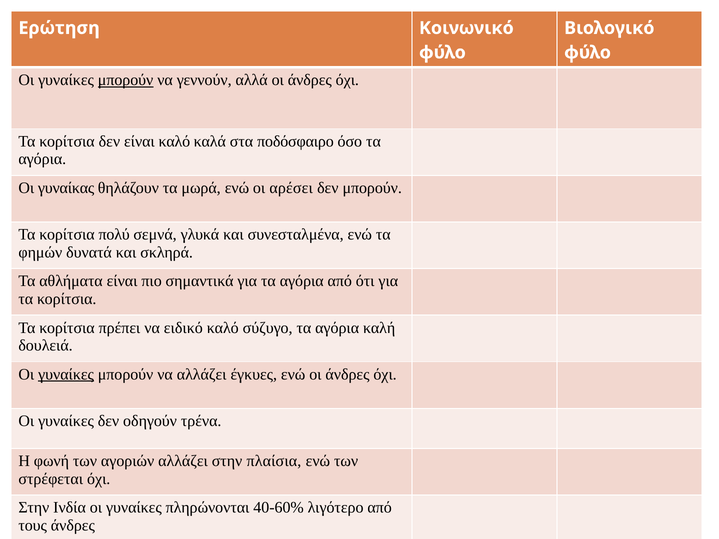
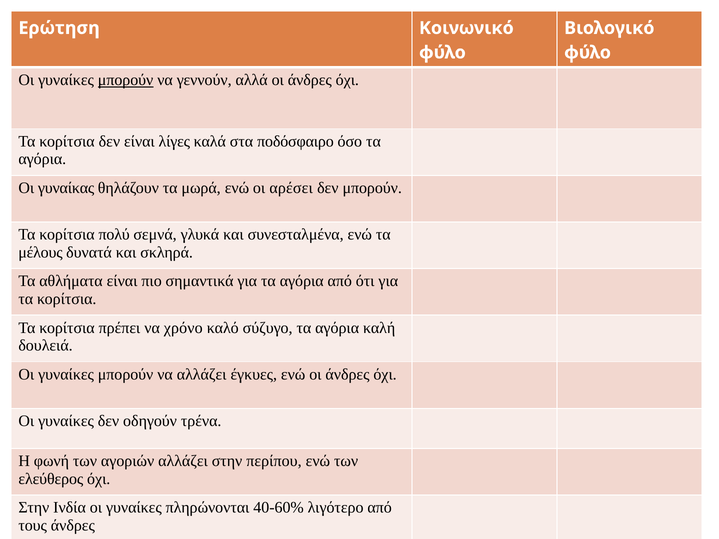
είναι καλό: καλό -> λίγες (174, 141)
φημών: φημών -> μέλους (40, 252)
ειδικό: ειδικό -> χρόνο (183, 328)
γυναίκες underline: present -> none (66, 375)
πλαίσια: πλαίσια -> περίπου (274, 461)
στρέφεται: στρέφεται -> ελεύθερος (51, 479)
